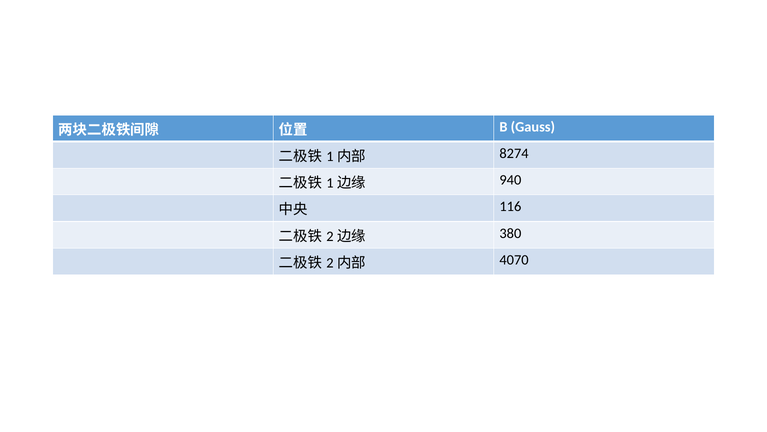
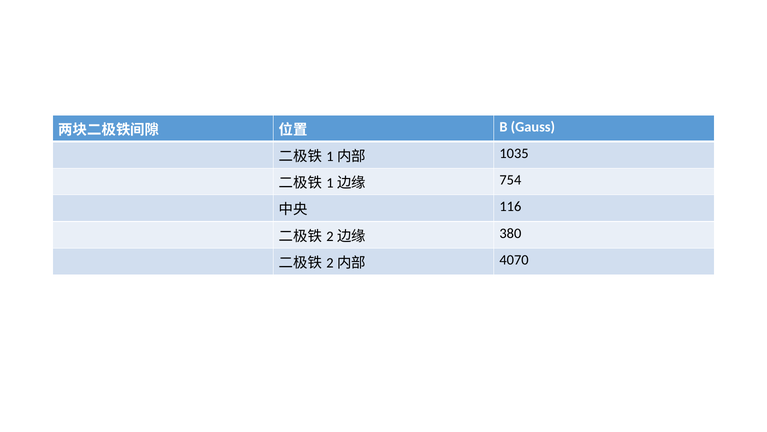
8274: 8274 -> 1035 (514, 153)
940: 940 -> 754 (510, 180)
